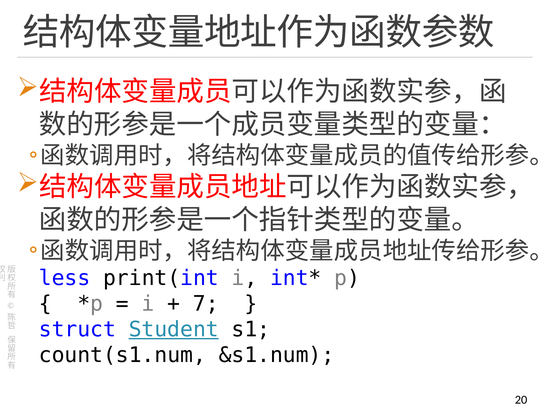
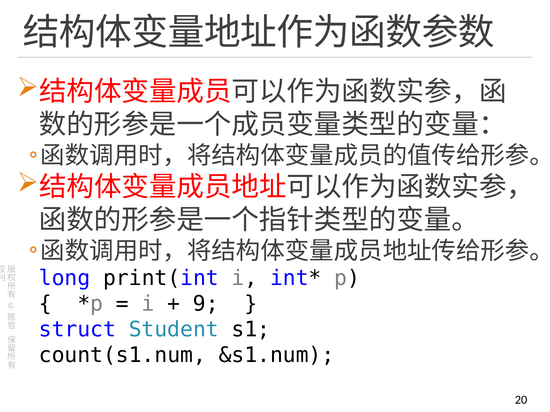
less: less -> long (65, 279)
7: 7 -> 9 (206, 304)
Student underline: present -> none (174, 330)
